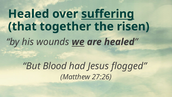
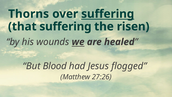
Healed: Healed -> Thorns (29, 14)
that together: together -> suffering (65, 26)
